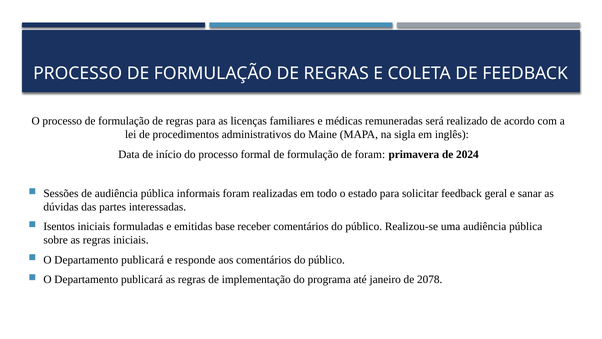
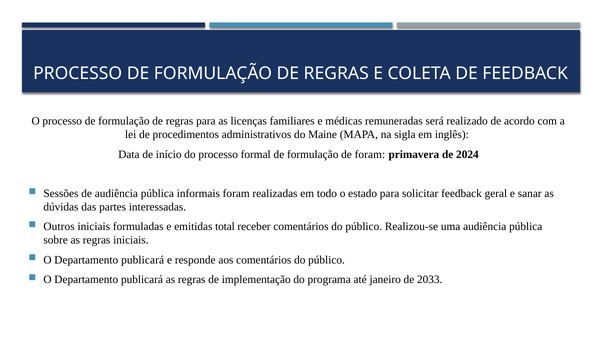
Isentos: Isentos -> Outros (59, 226)
base: base -> total (225, 226)
2078: 2078 -> 2033 (430, 279)
